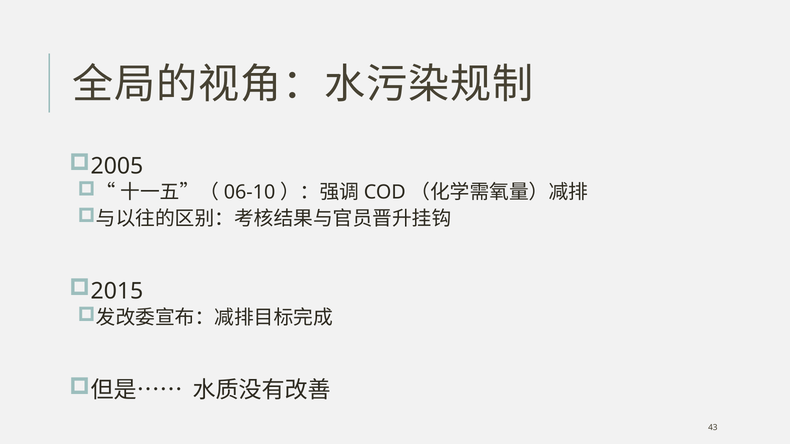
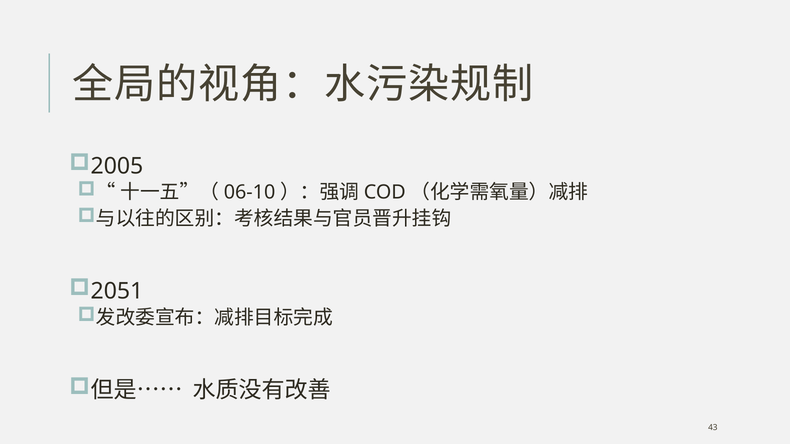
2015: 2015 -> 2051 (117, 291)
